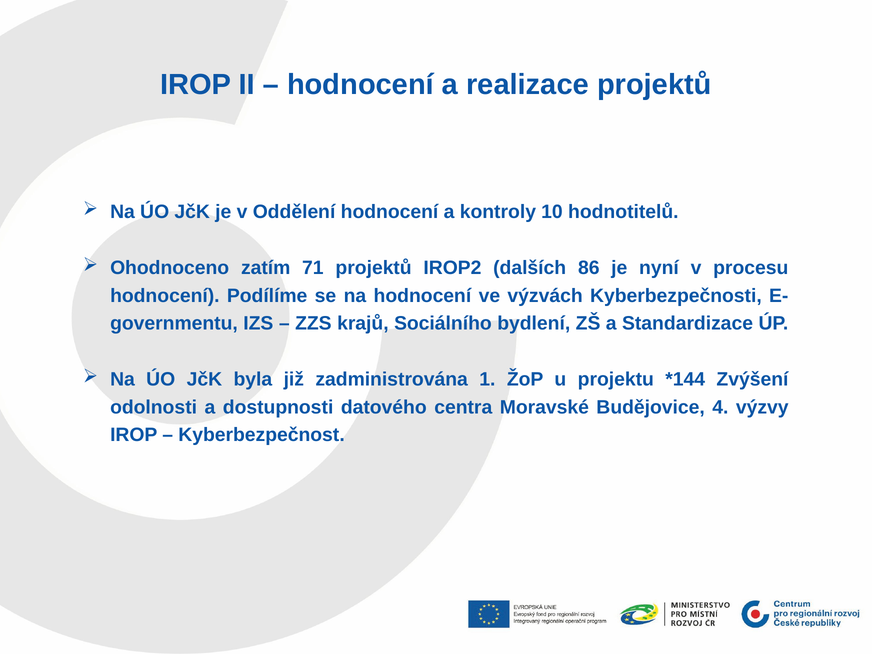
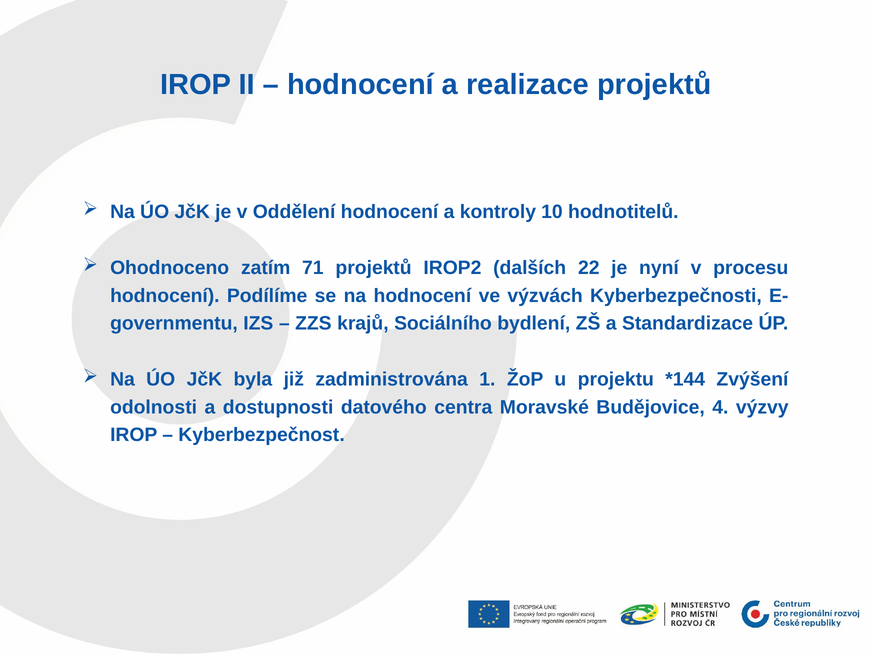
86: 86 -> 22 (589, 268)
